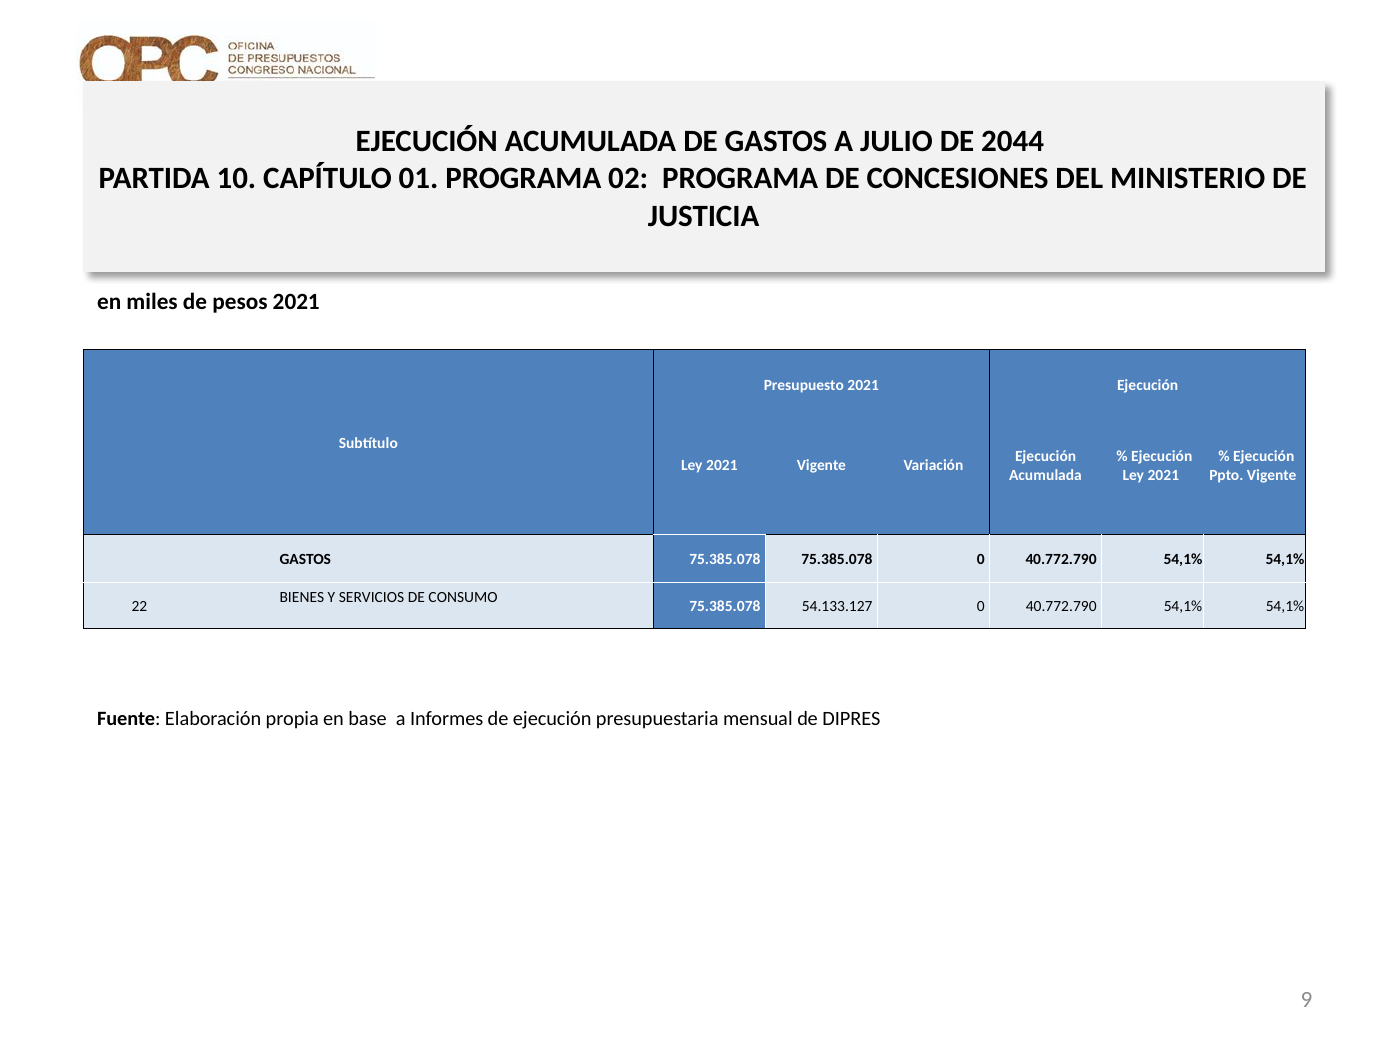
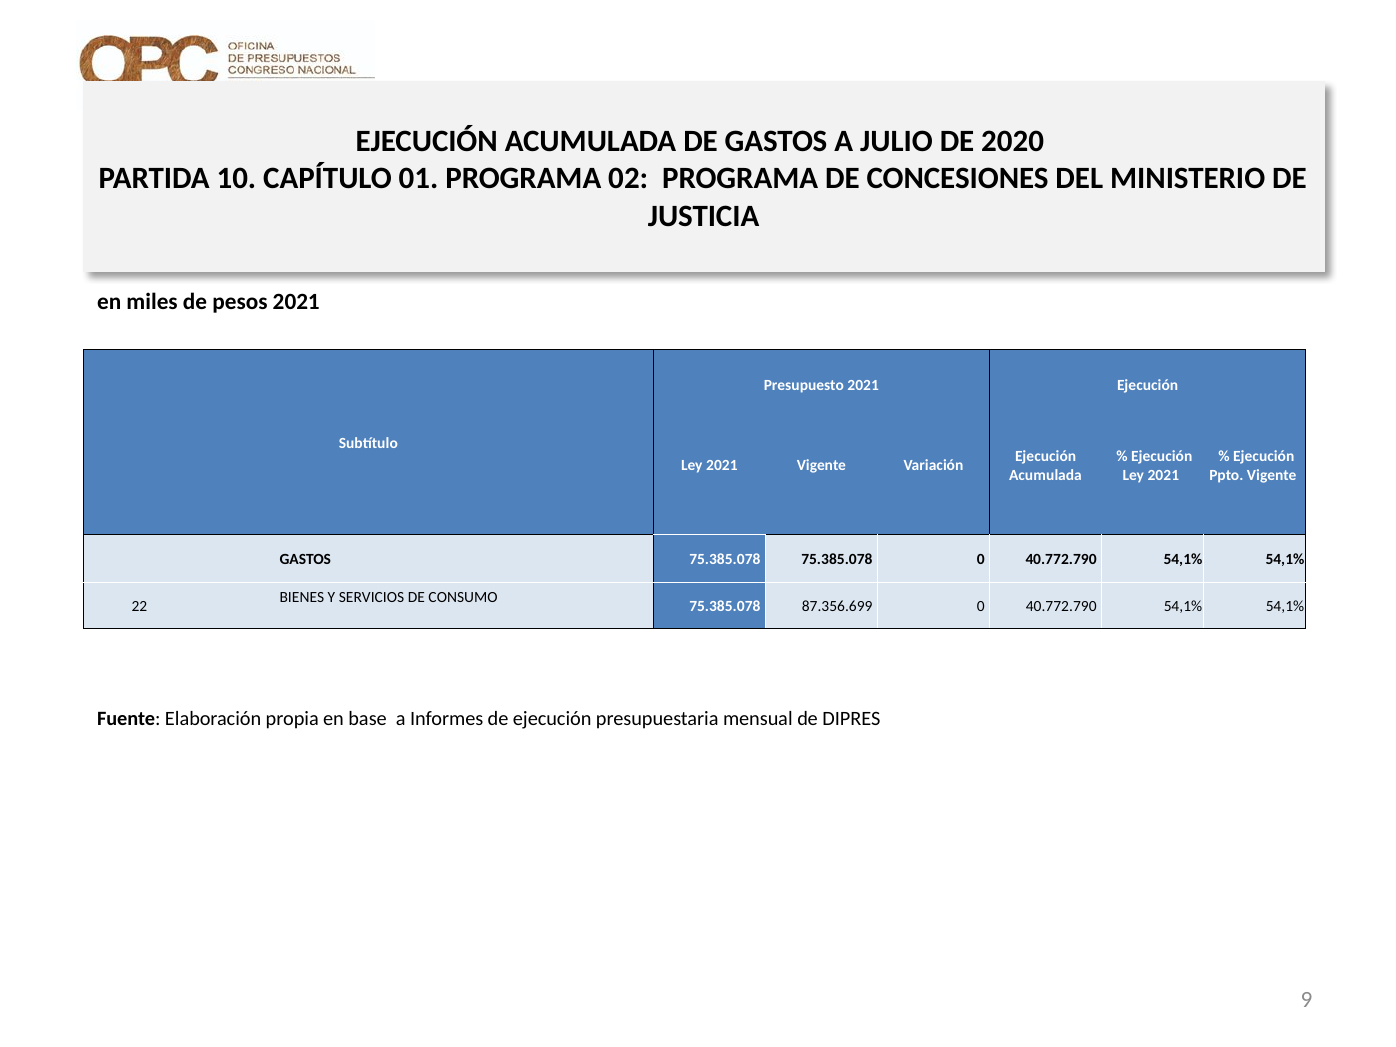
2044: 2044 -> 2020 (1013, 141)
54.133.127: 54.133.127 -> 87.356.699 (837, 607)
